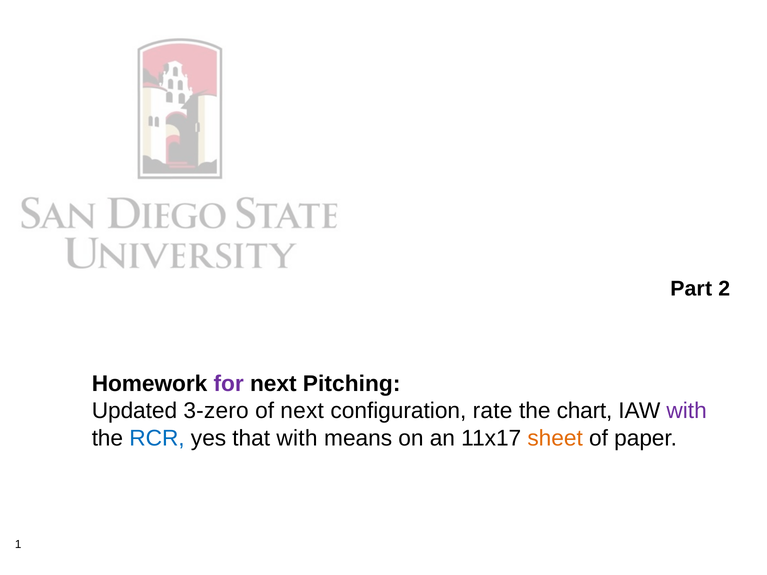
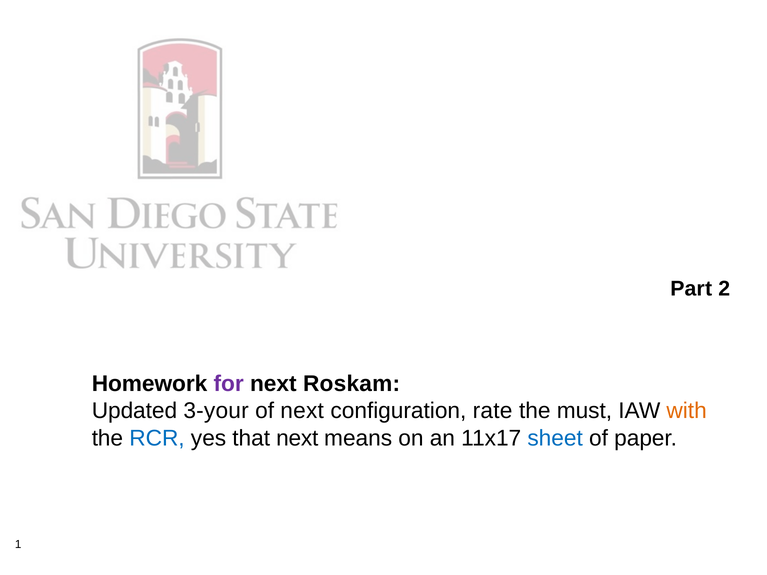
Pitching: Pitching -> Roskam (352, 384)
3-zero: 3-zero -> 3-your (216, 411)
chart: chart -> must (584, 411)
with colour: purple -> orange (687, 411)
that with: with -> next (297, 438)
sheet colour: orange -> blue (555, 438)
